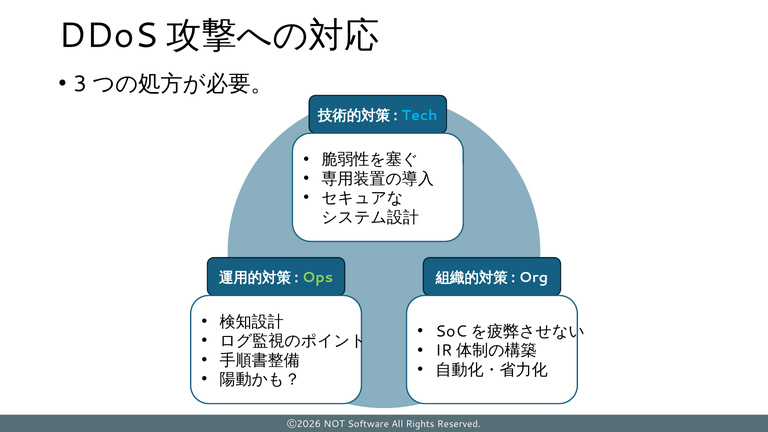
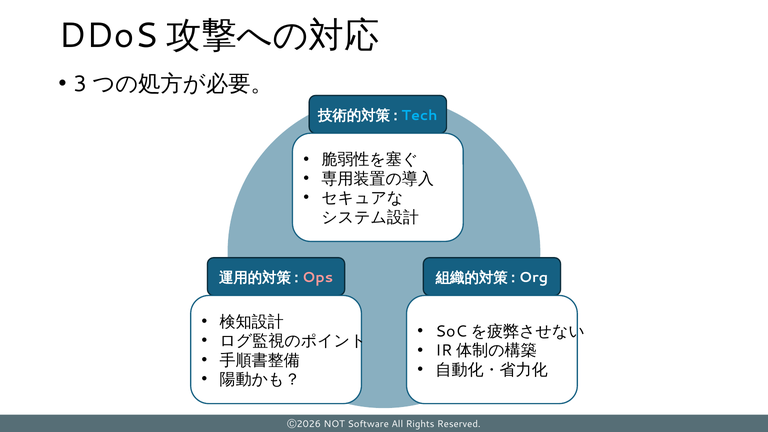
Ops colour: light green -> pink (318, 278)
